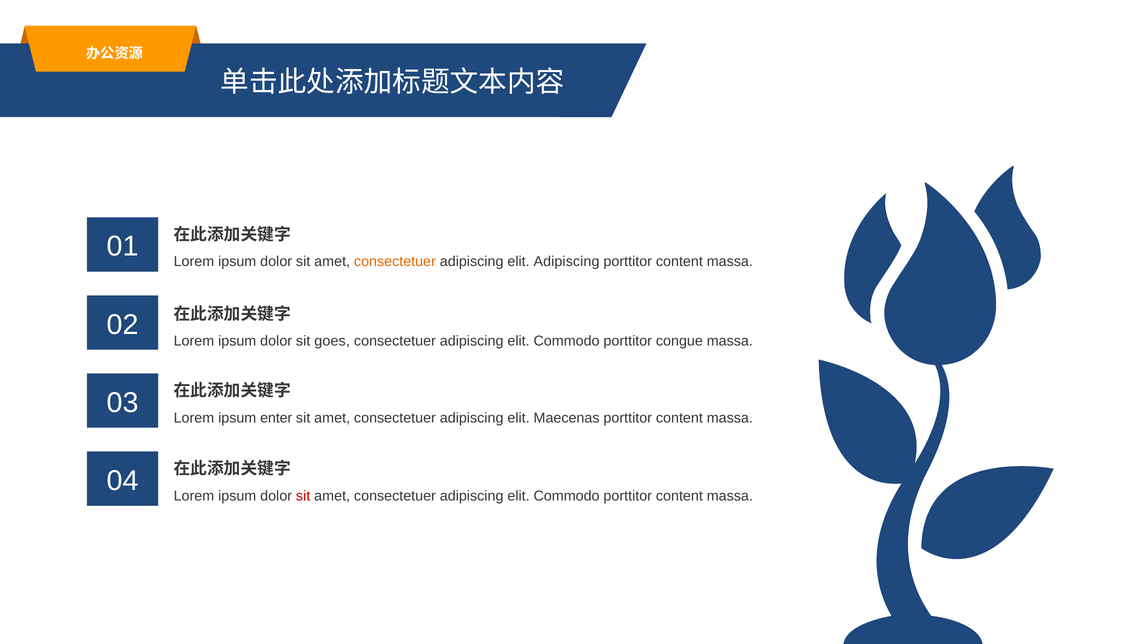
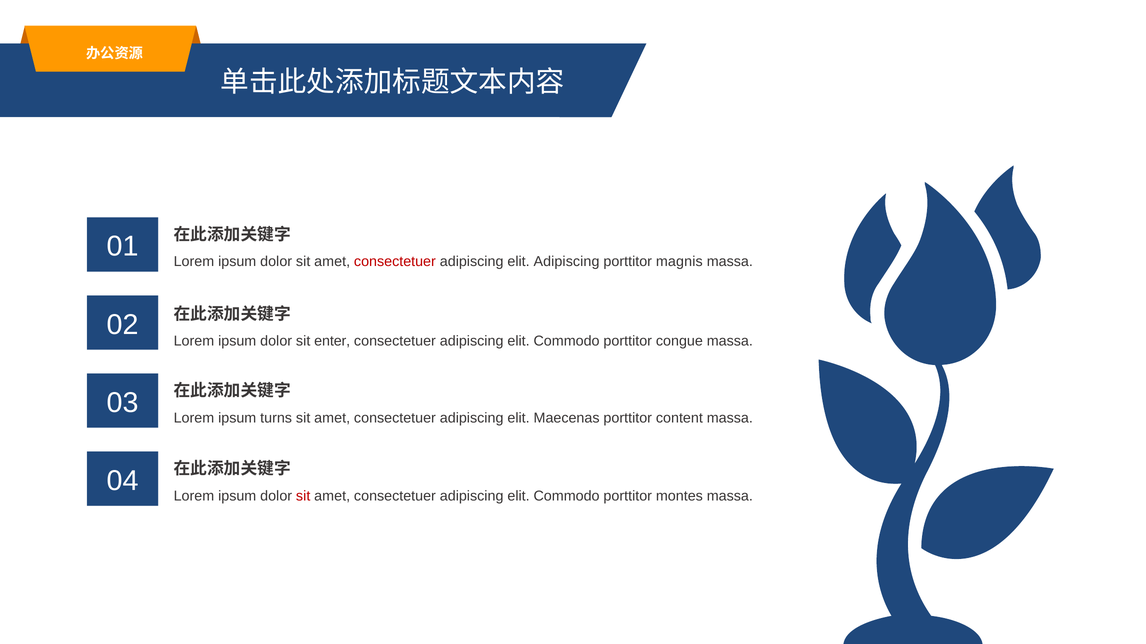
consectetuer colour: orange -> red (395, 262)
content: content -> magnis (679, 262)
goes: goes -> enter (332, 342)
enter: enter -> turns (276, 418)
content: content -> montes (679, 496)
